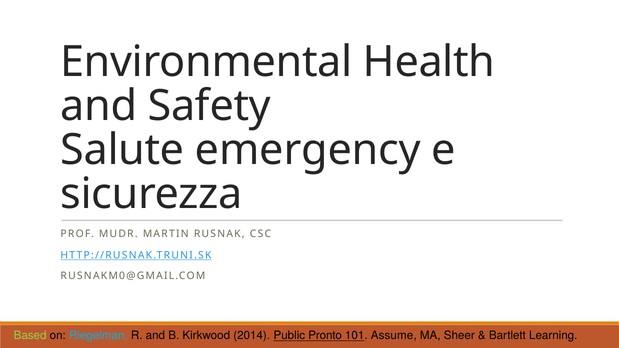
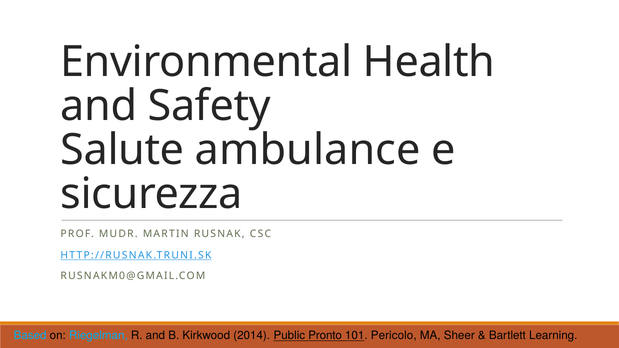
emergency: emergency -> ambulance (308, 150)
Based colour: light green -> light blue (30, 335)
Assume: Assume -> Pericolo (394, 335)
